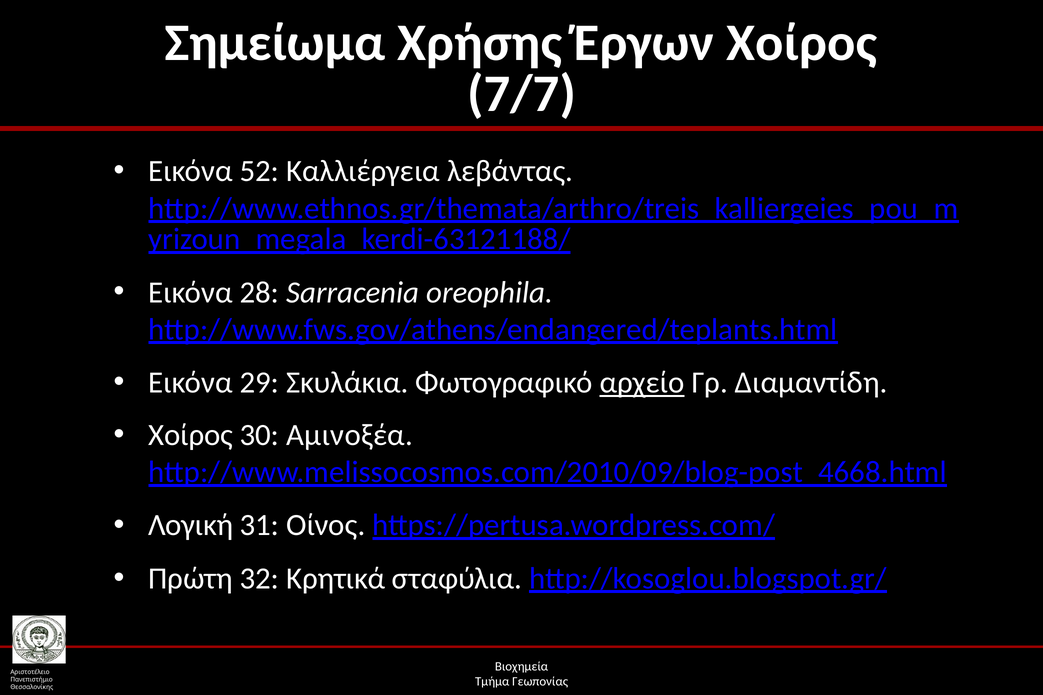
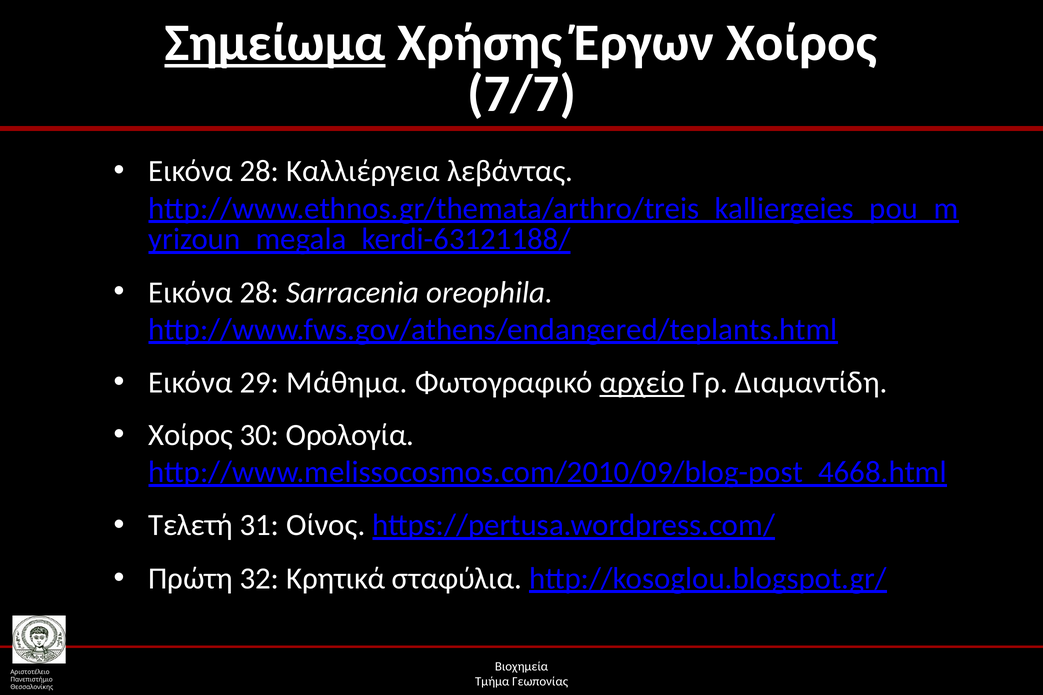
Σημείωμα underline: none -> present (275, 43)
52: 52 -> 28 (259, 171)
Σκυλάκια: Σκυλάκια -> Μάθημα (347, 383)
Αμινοξέα: Αμινοξέα -> Ορολογία (350, 435)
Λογική: Λογική -> Τελετή (191, 525)
